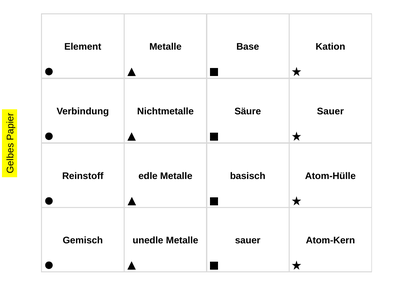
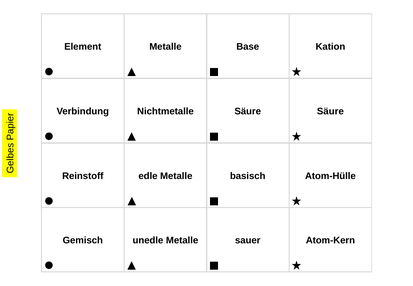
Säure Sauer: Sauer -> Säure (330, 111)
